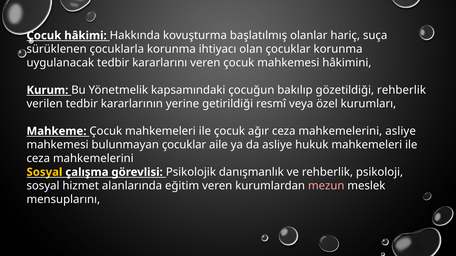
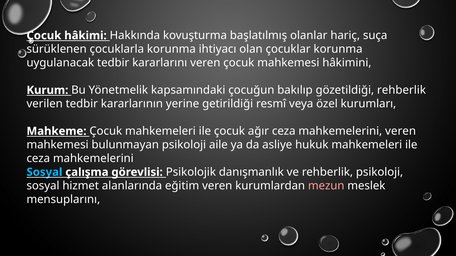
mahkemelerini asliye: asliye -> veren (401, 131)
bulunmayan çocuklar: çocuklar -> psikoloji (184, 145)
Sosyal colour: yellow -> light blue (44, 172)
